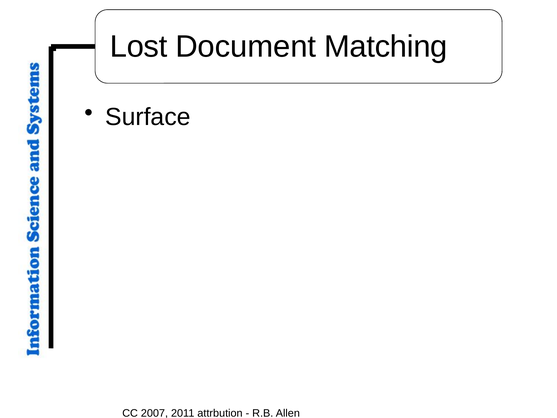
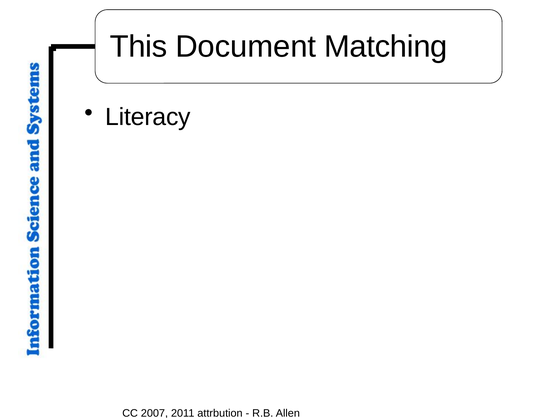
Lost: Lost -> This (139, 47)
Surface: Surface -> Literacy (148, 117)
